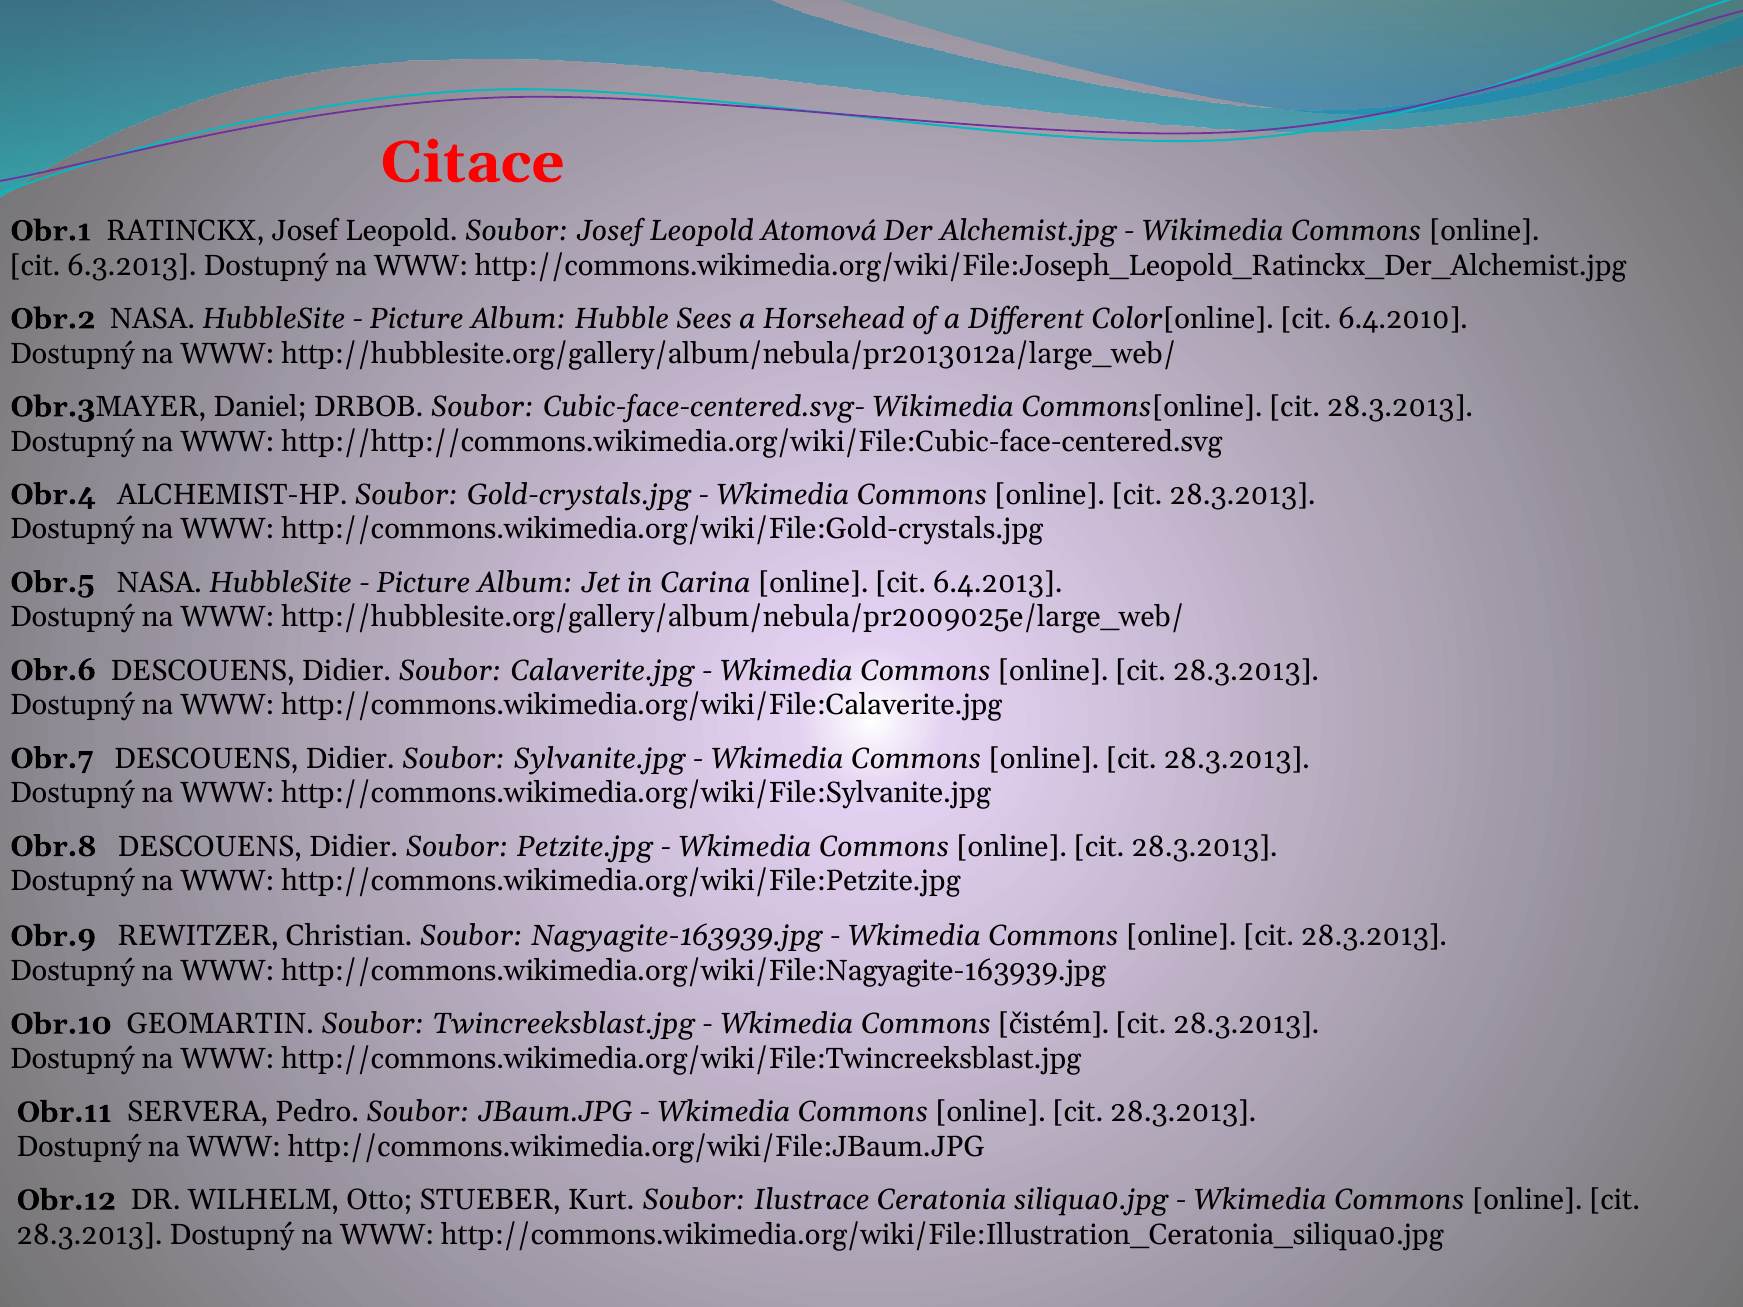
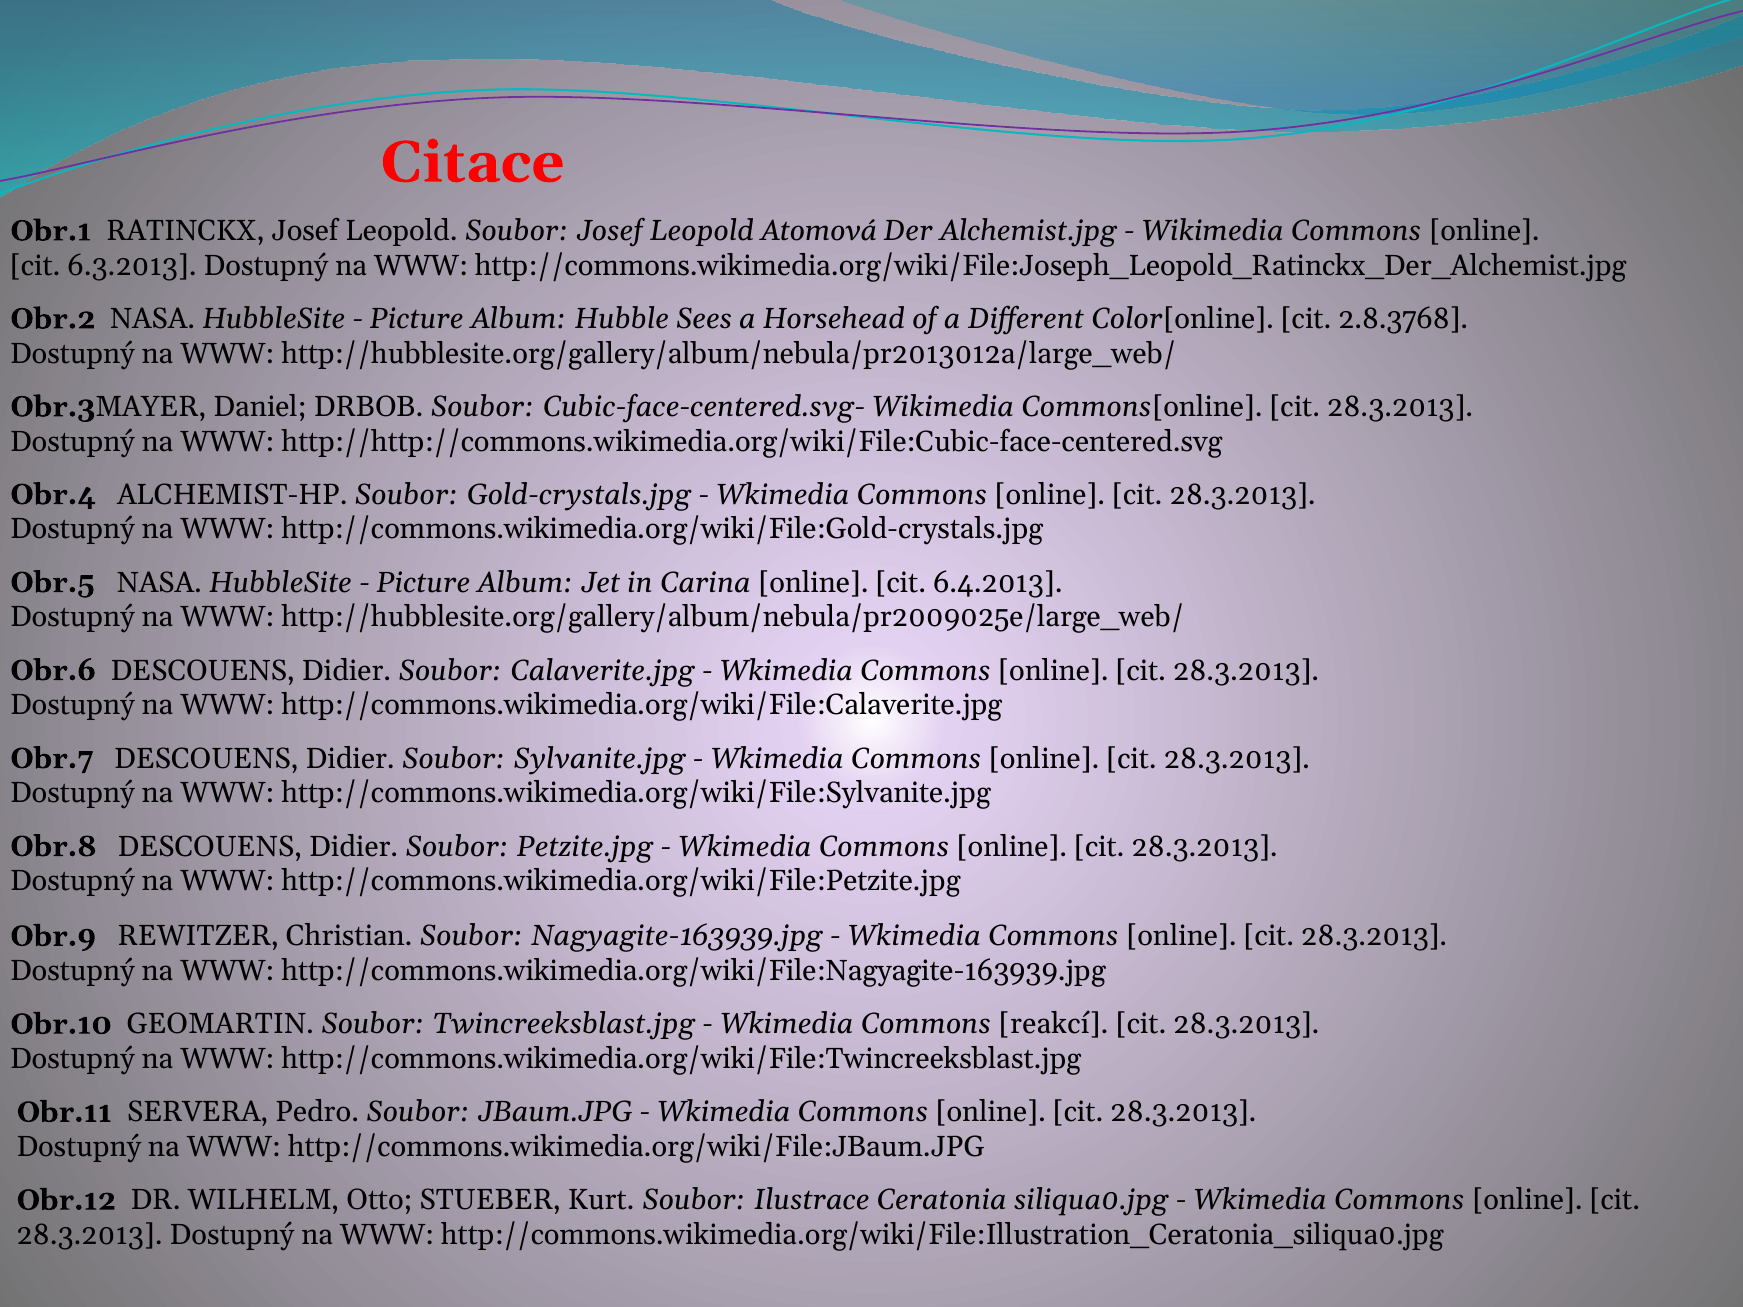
6.4.2010: 6.4.2010 -> 2.8.3768 (1403, 319)
čistém: čistém -> reakcí (1054, 1024)
